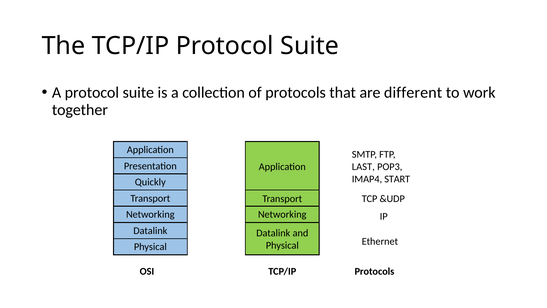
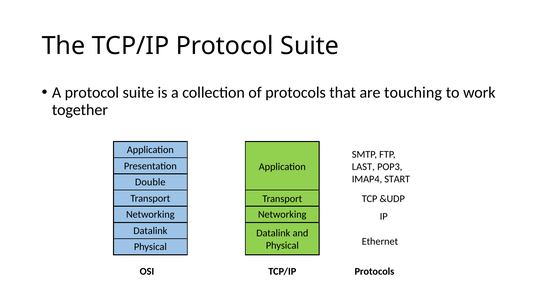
different: different -> touching (413, 92)
Quickly: Quickly -> Double (150, 182)
